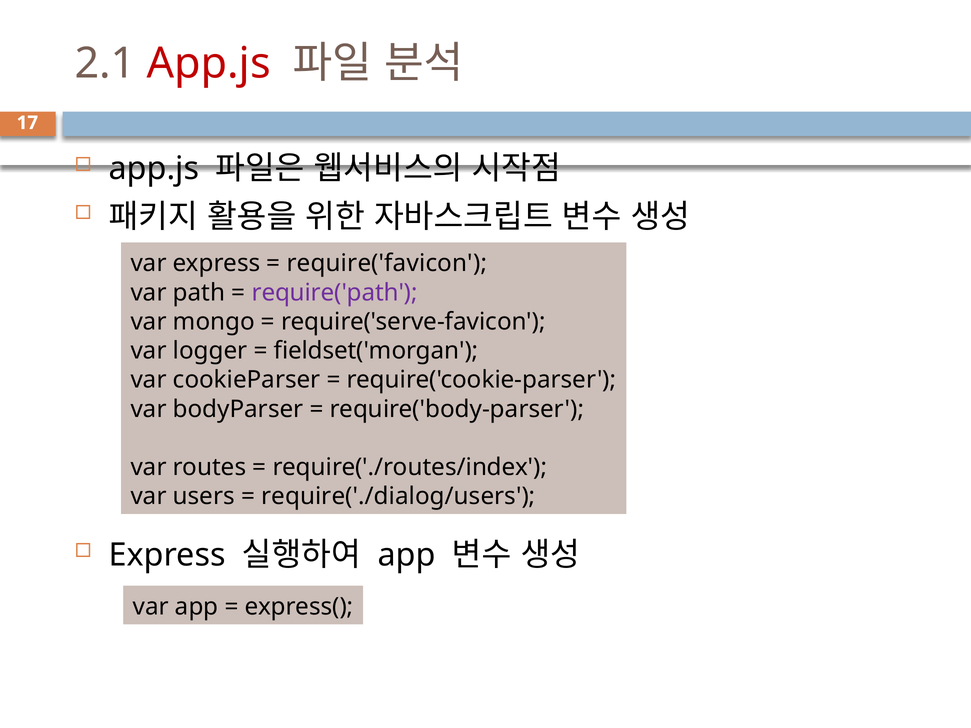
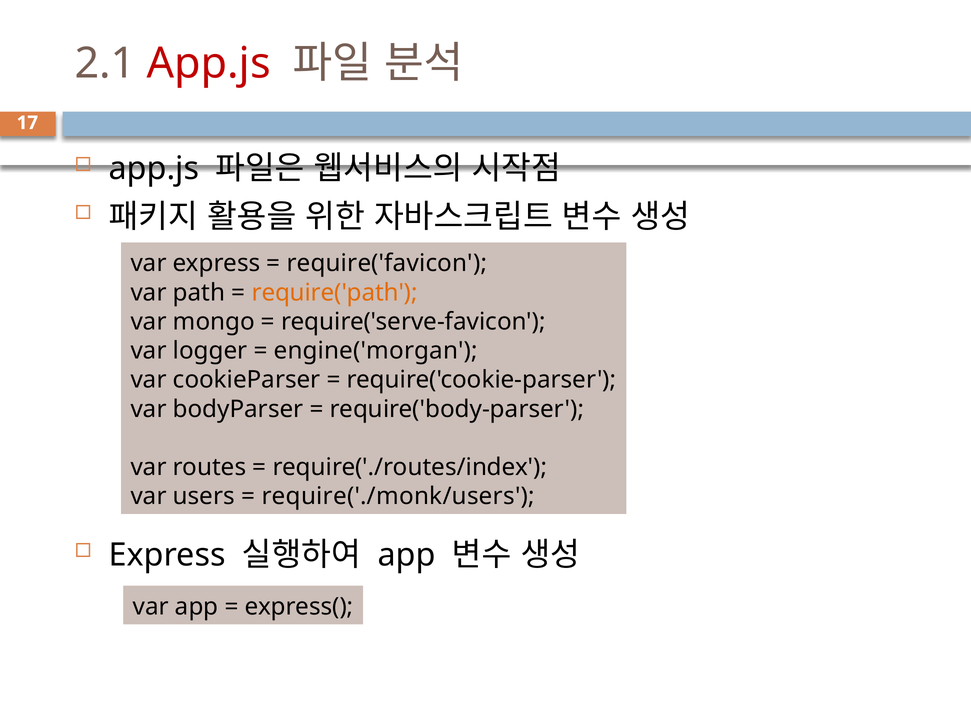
require('path colour: purple -> orange (335, 293)
fieldset('morgan: fieldset('morgan -> engine('morgan (376, 351)
require('./dialog/users: require('./dialog/users -> require('./monk/users (398, 497)
